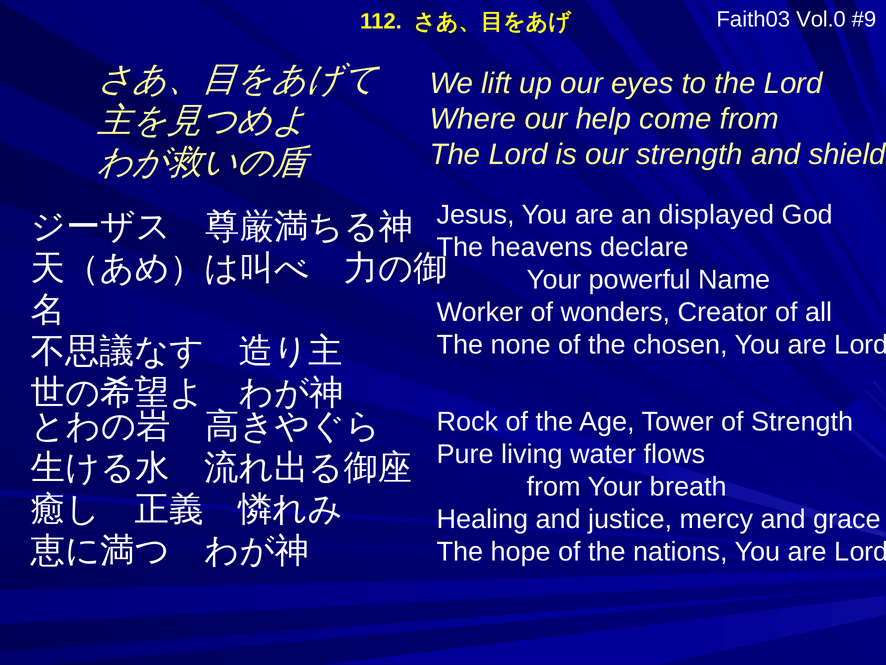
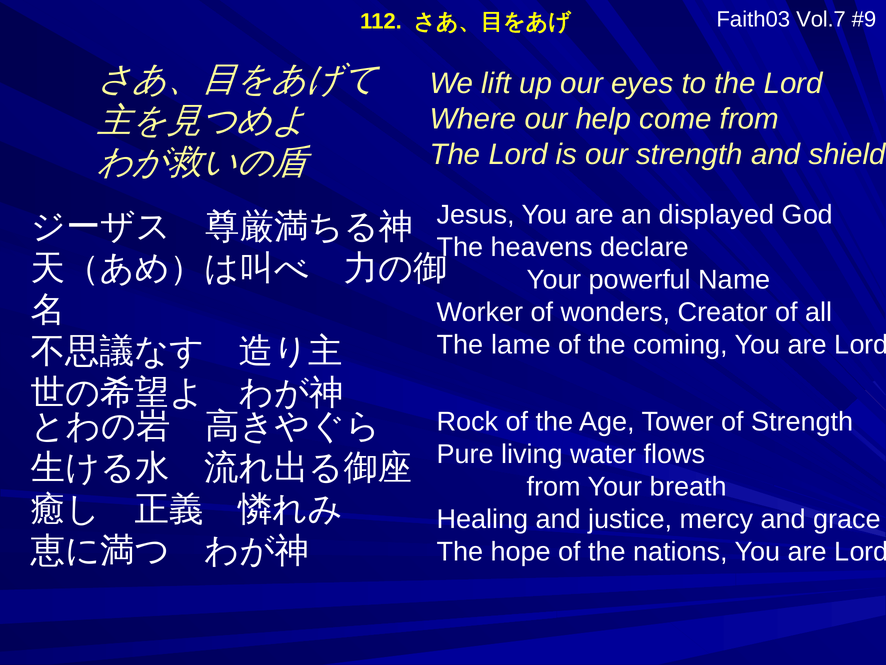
Vol.0: Vol.0 -> Vol.7 (821, 19)
none: none -> lame (521, 345)
chosen: chosen -> coming (681, 345)
